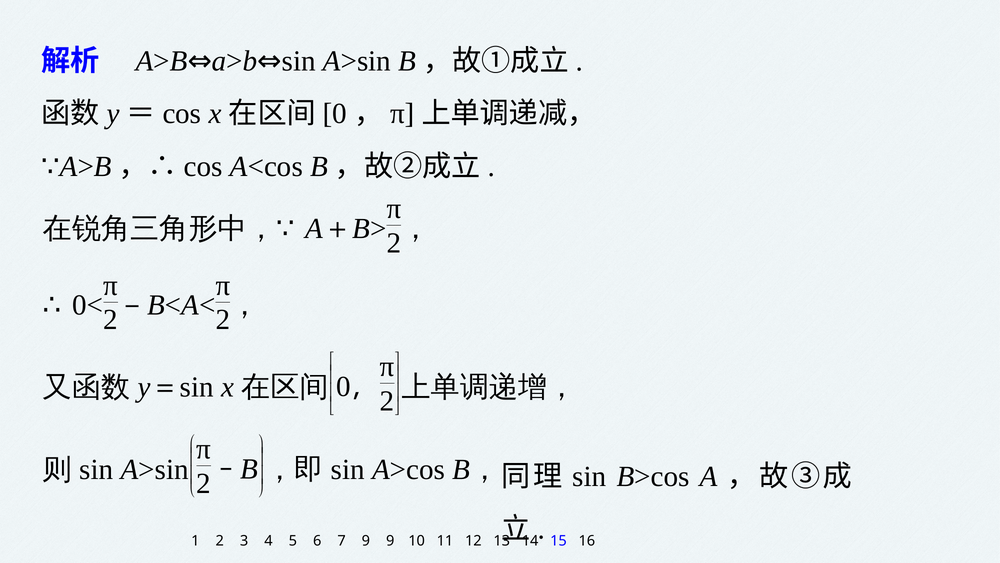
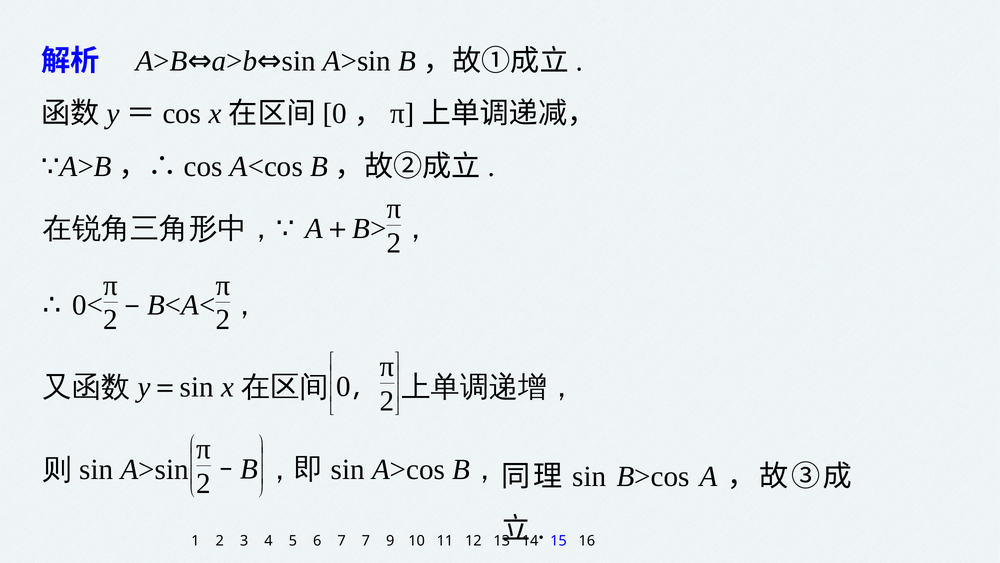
7 9: 9 -> 7 (366, 541)
